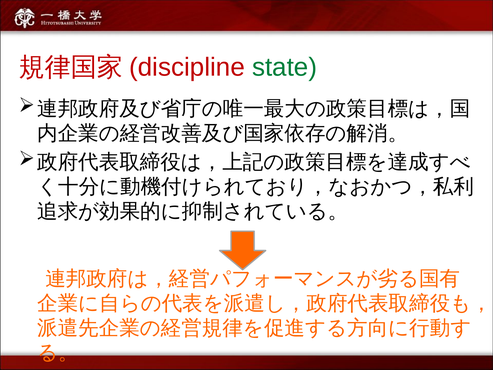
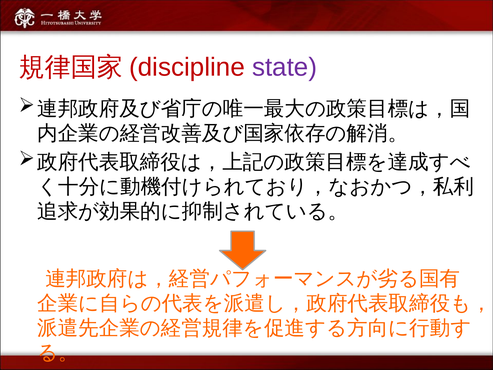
state colour: green -> purple (285, 67)
